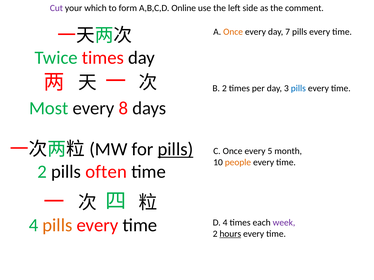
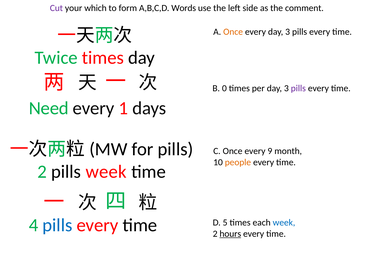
Online: Online -> Words (184, 8)
every day 7: 7 -> 3 (288, 32)
B 2: 2 -> 0 (224, 88)
pills colour: blue -> purple (298, 88)
Most: Most -> Need (49, 108)
8: 8 -> 1 (123, 108)
pills underline: present -> none (175, 150)
5: 5 -> 9 (270, 151)
pills often: often -> week (106, 172)
pills colour: orange -> blue (57, 226)
D 4: 4 -> 5 (225, 223)
week colour: purple -> blue (284, 223)
